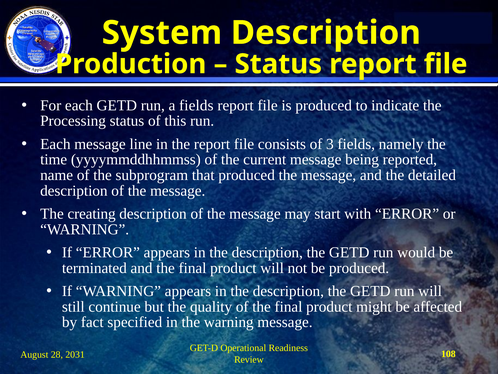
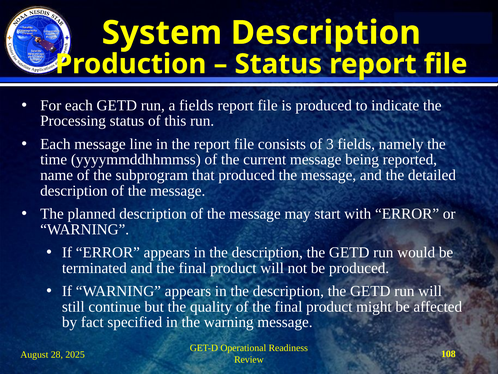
creating: creating -> planned (92, 214)
2031: 2031 -> 2025 (75, 354)
